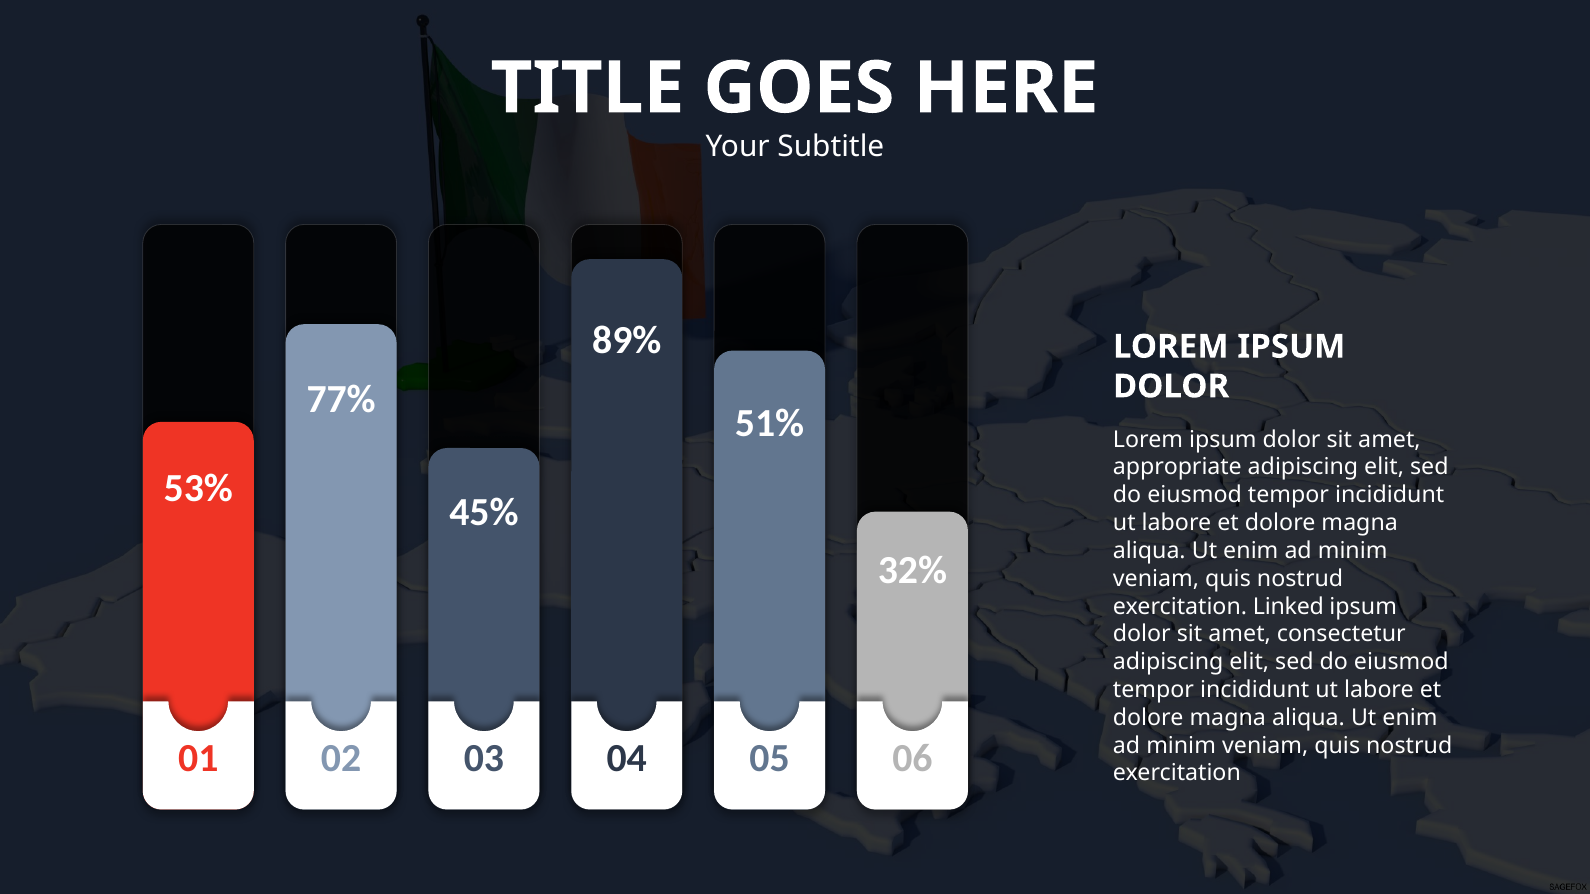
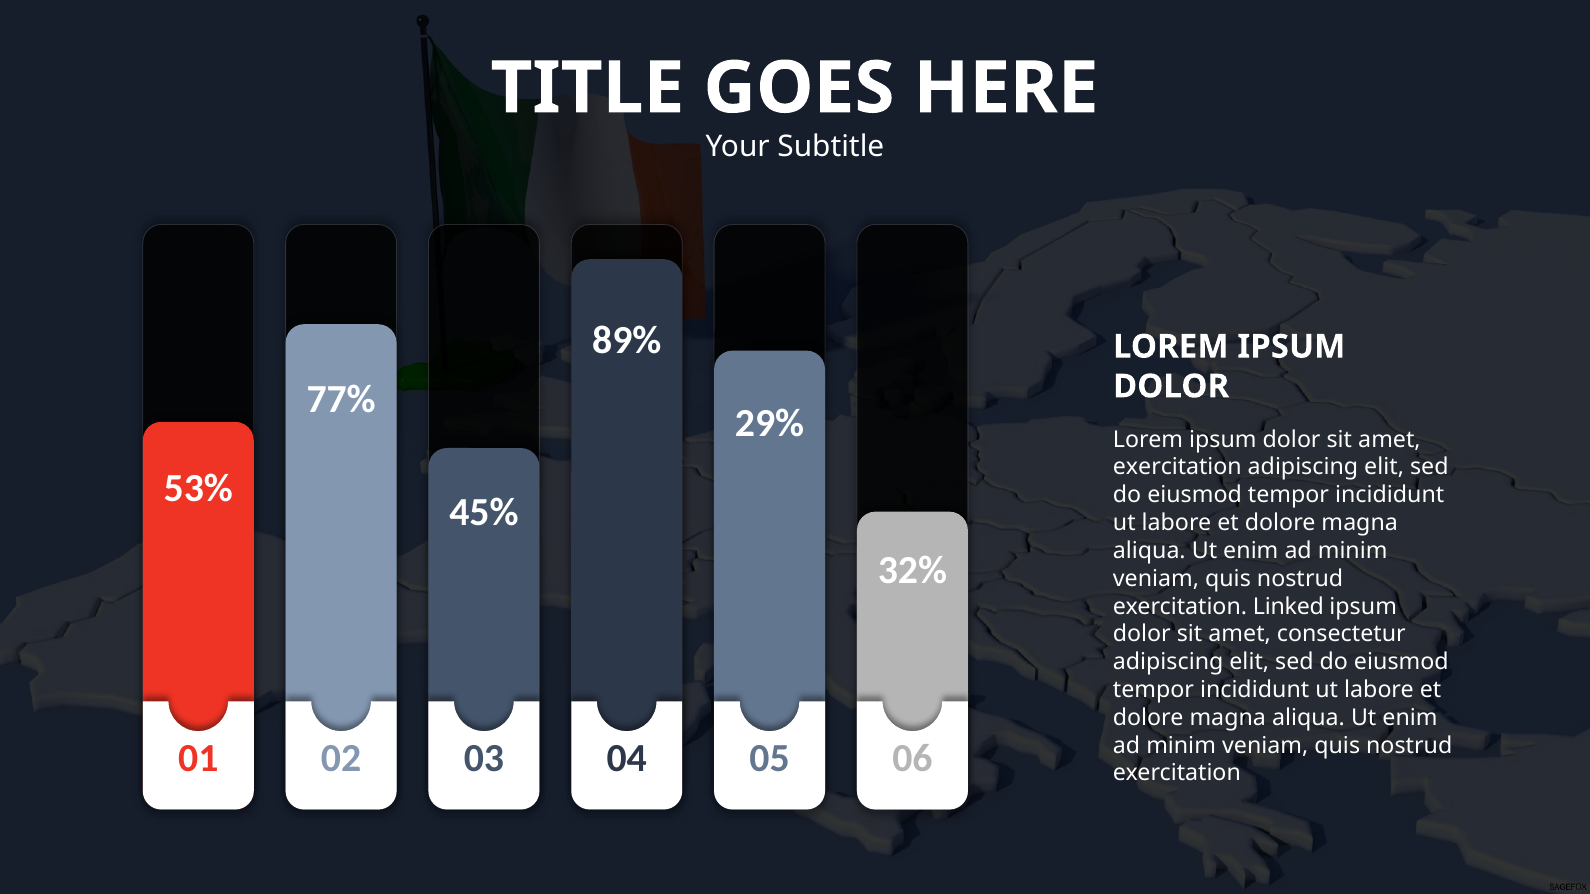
51%: 51% -> 29% (770, 424)
appropriate: appropriate -> exercitation (1177, 467)
